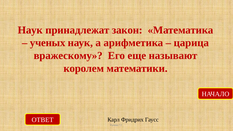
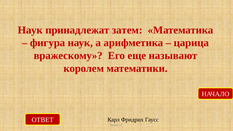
закон: закон -> затем (127, 30)
ученых: ученых -> фигура (48, 43)
